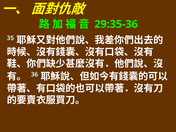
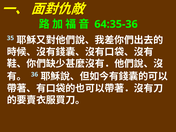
29:35-36: 29:35-36 -> 64:35-36 (116, 24)
